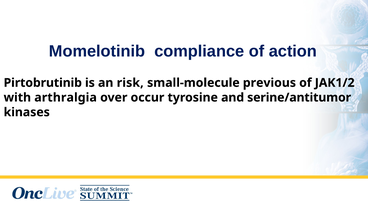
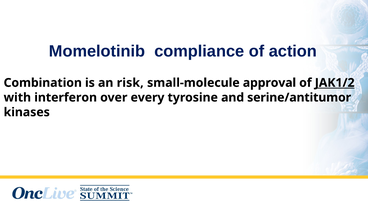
Pirtobrutinib: Pirtobrutinib -> Combination (43, 83)
previous: previous -> approval (269, 83)
JAK1/2 underline: none -> present (335, 83)
arthralgia: arthralgia -> interferon (66, 98)
occur: occur -> every (148, 98)
